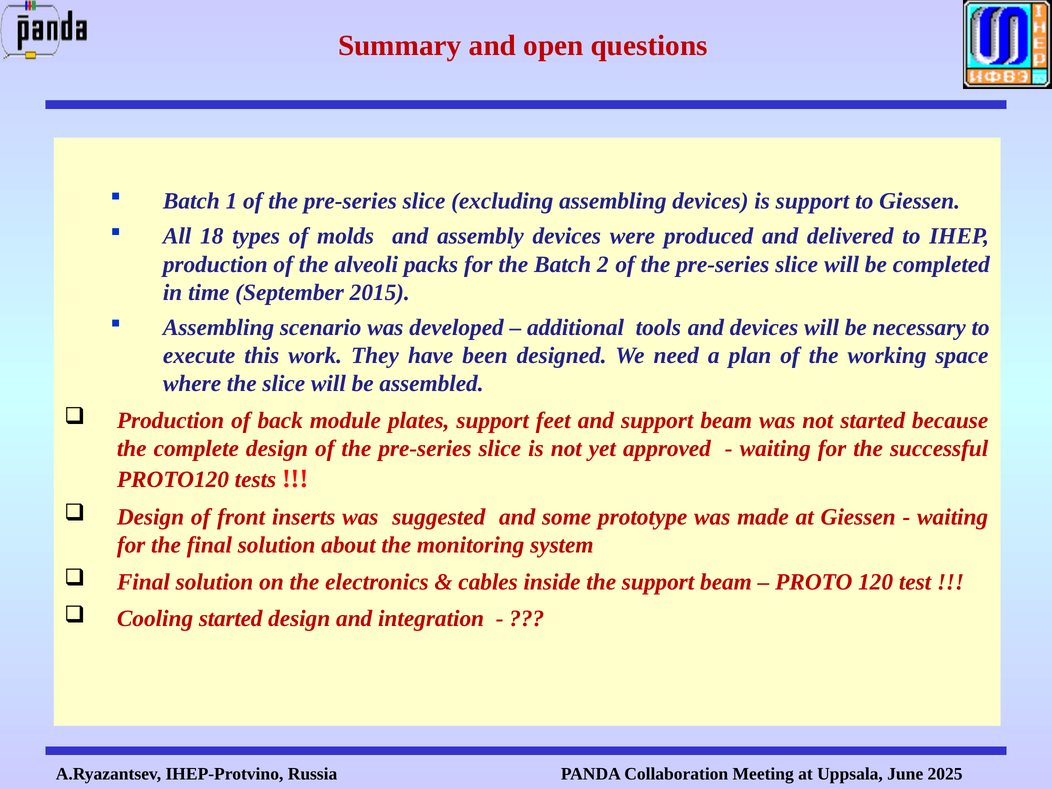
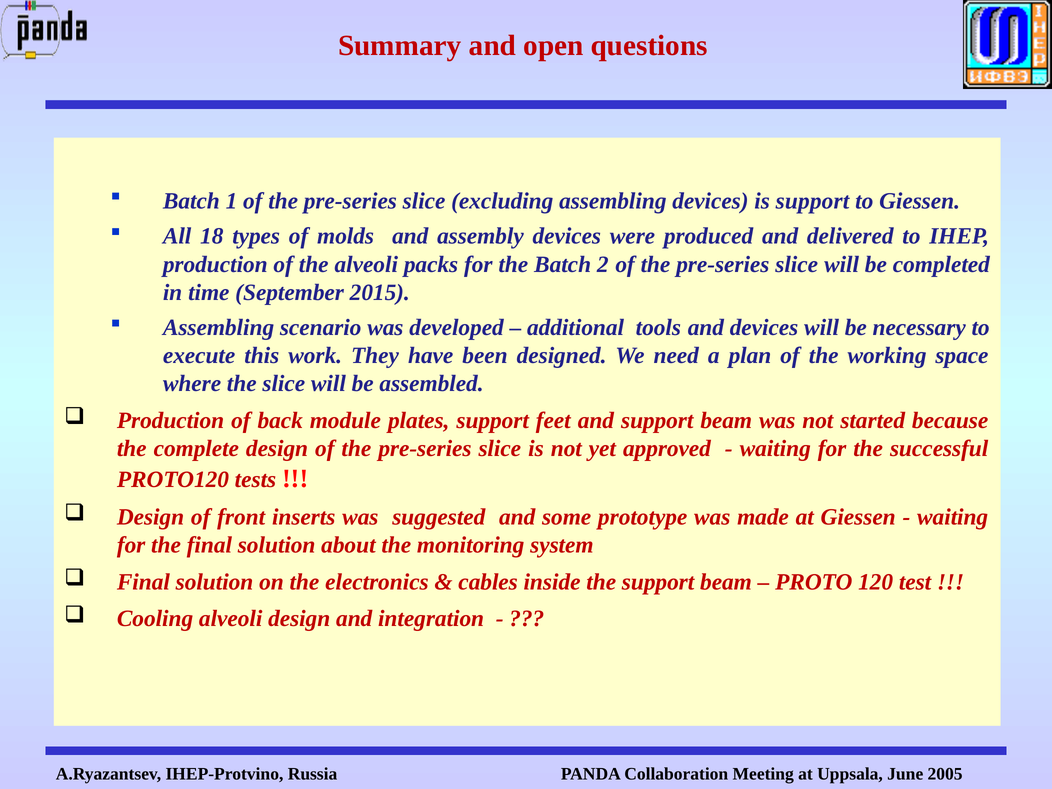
Cooling started: started -> alveoli (231, 619)
2025: 2025 -> 2005 (945, 774)
